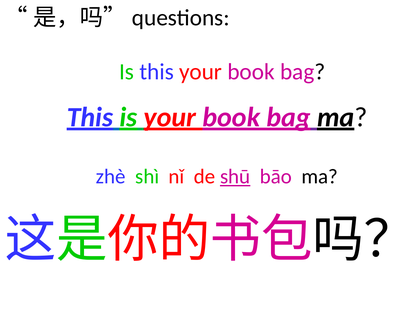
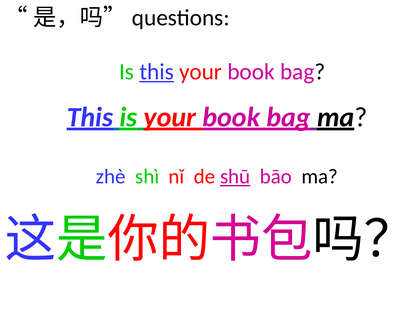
this underline: none -> present (157, 72)
